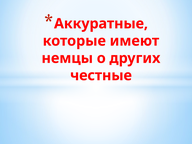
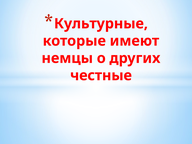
Аккуратные: Аккуратные -> Культурные (101, 24)
